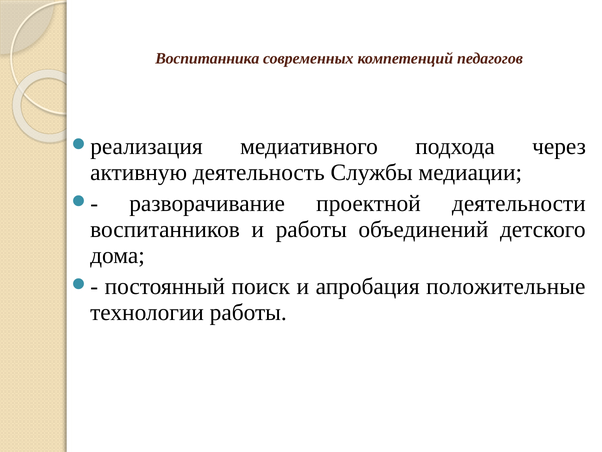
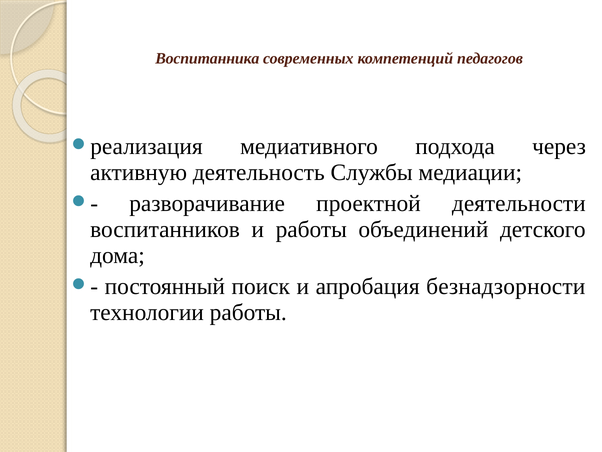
положительные: положительные -> безнадзорности (506, 286)
